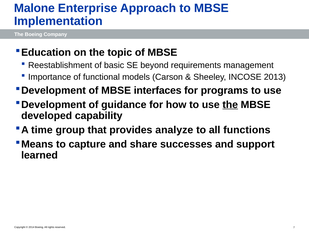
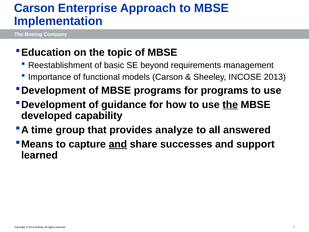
Malone: Malone -> Carson (34, 8)
MBSE interfaces: interfaces -> programs (158, 90)
functions: functions -> answered (247, 130)
and underline: none -> present (118, 144)
